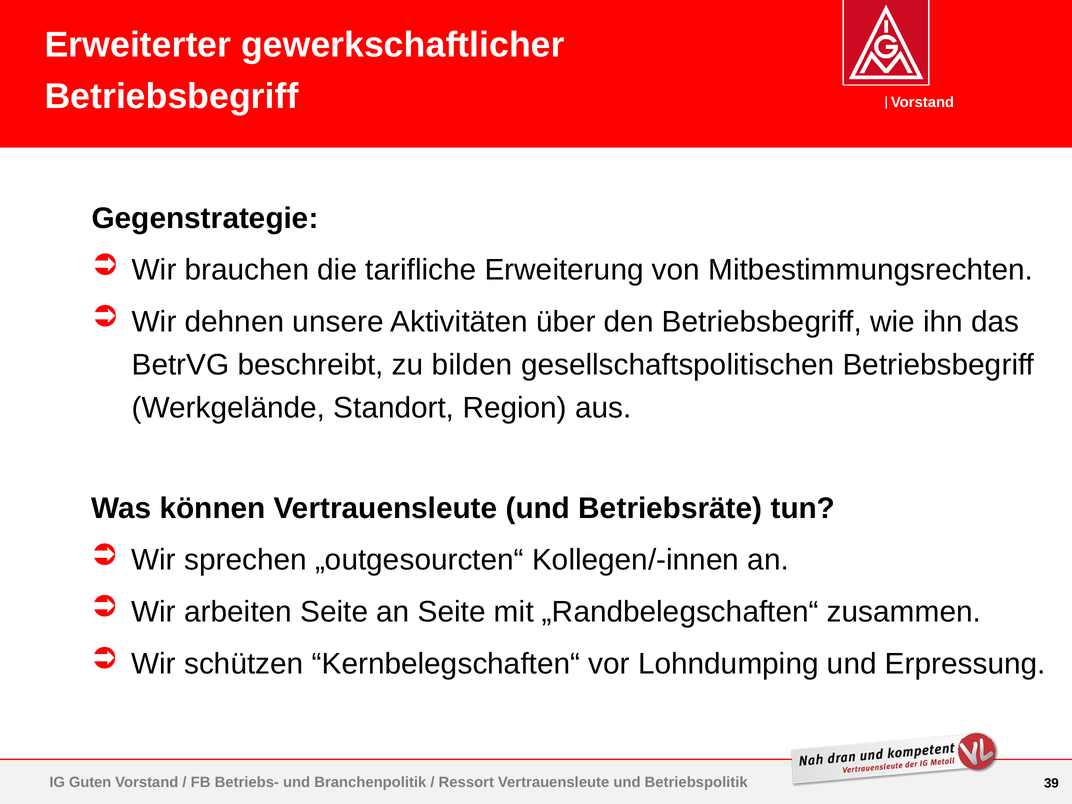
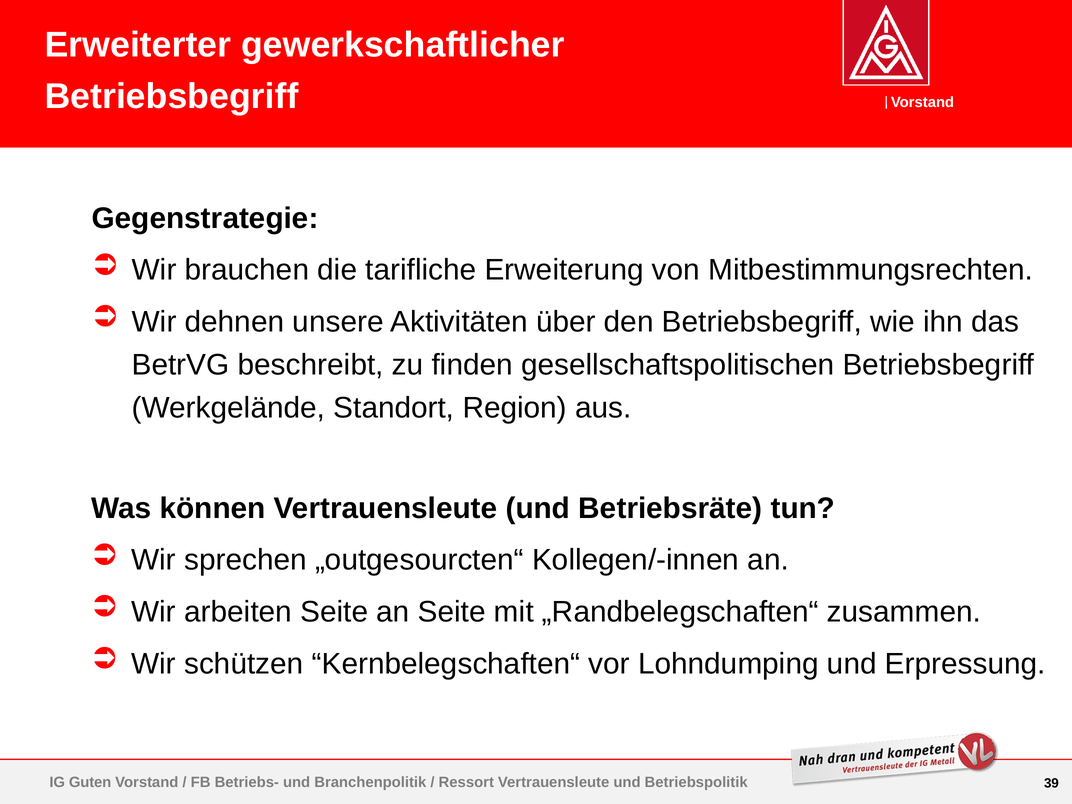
bilden: bilden -> finden (472, 365)
